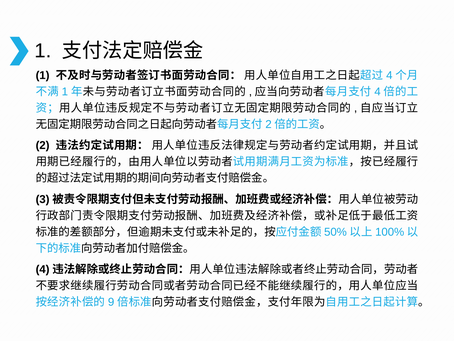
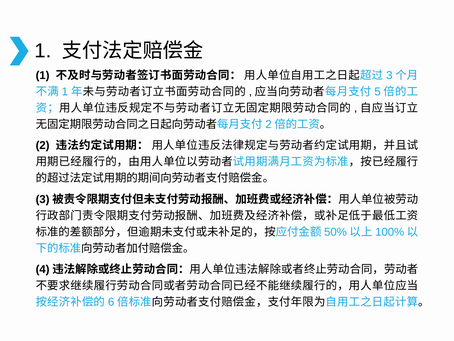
4: 4 -> 3 (389, 75)
4: 4 -> 5 (378, 91)
9: 9 -> 6 (111, 302)
